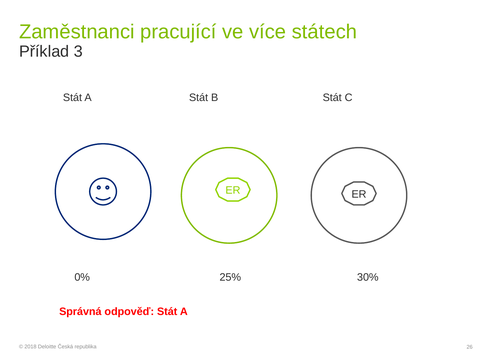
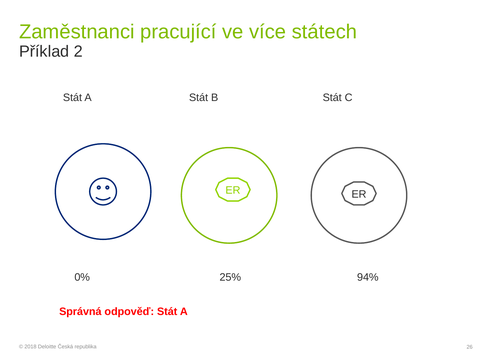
3: 3 -> 2 (78, 51)
30%: 30% -> 94% (368, 277)
